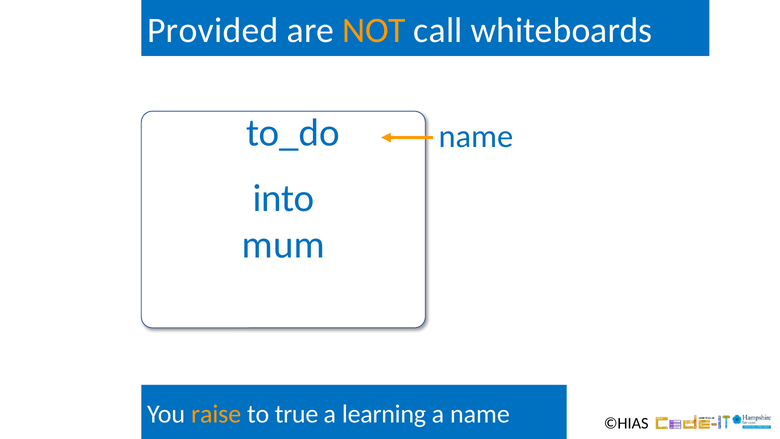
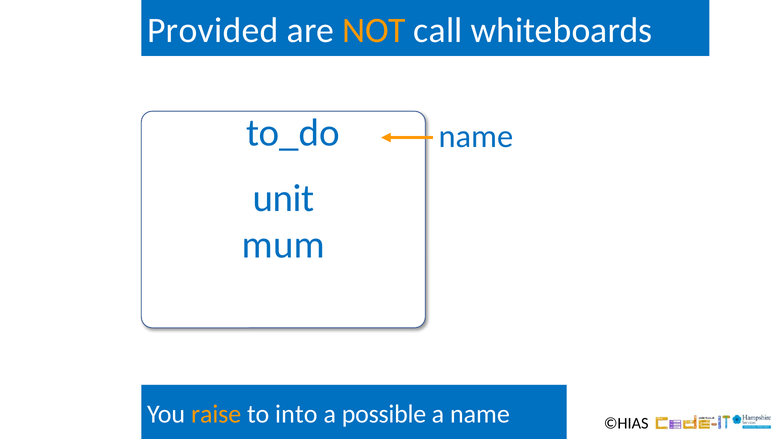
into: into -> unit (283, 198)
true: true -> into (296, 414)
learning: learning -> possible (384, 414)
